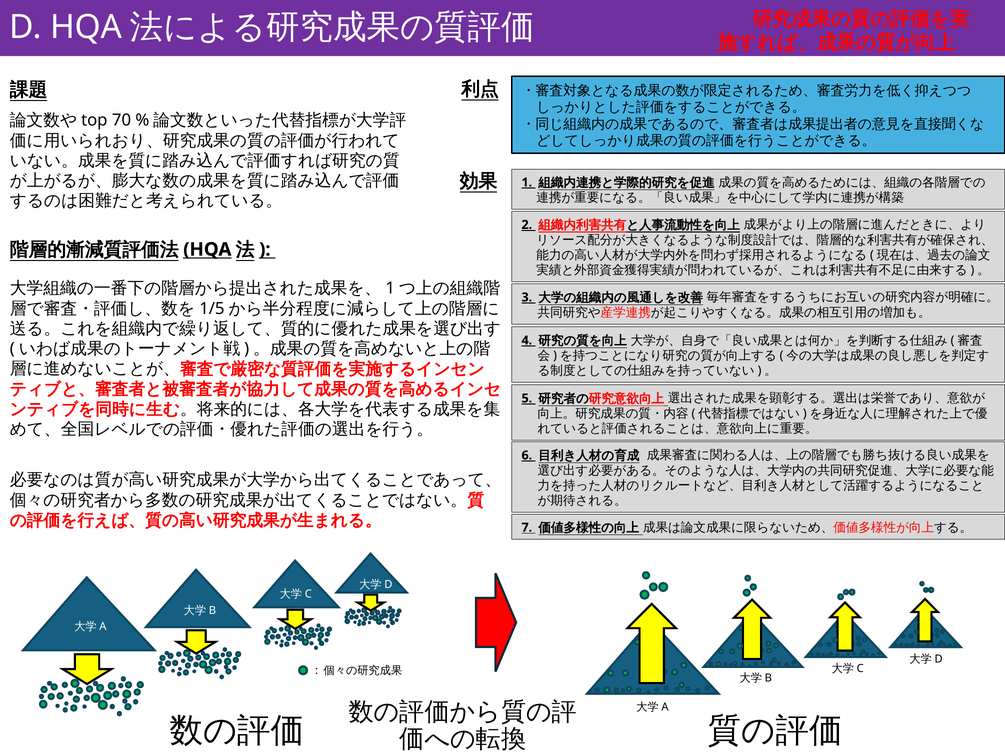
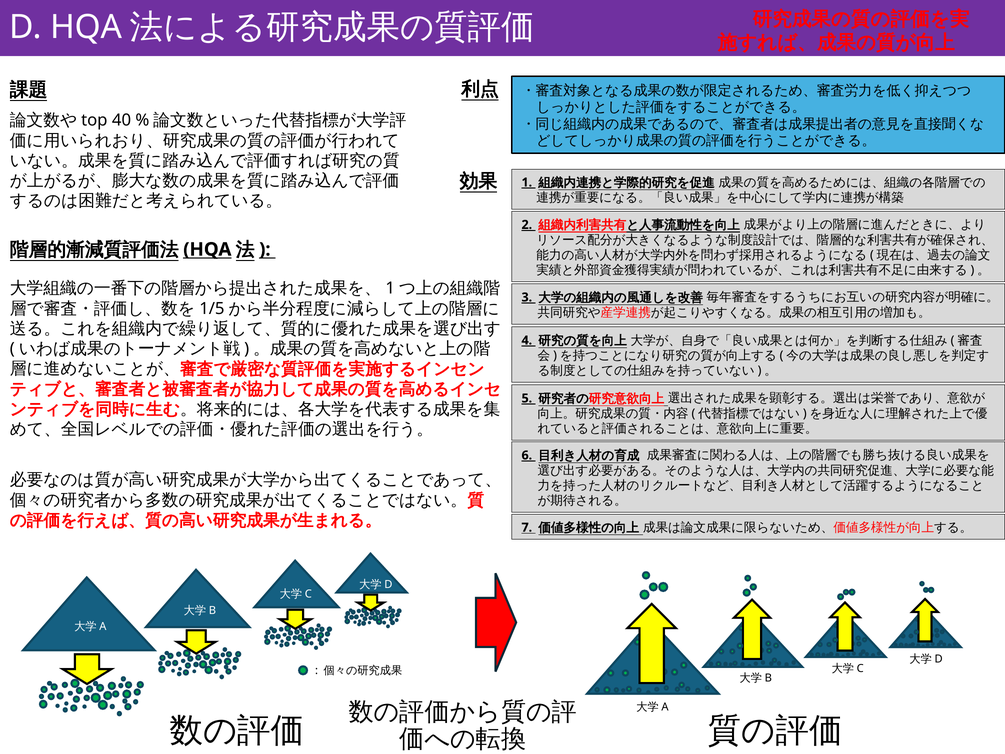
70: 70 -> 40 (122, 120)
